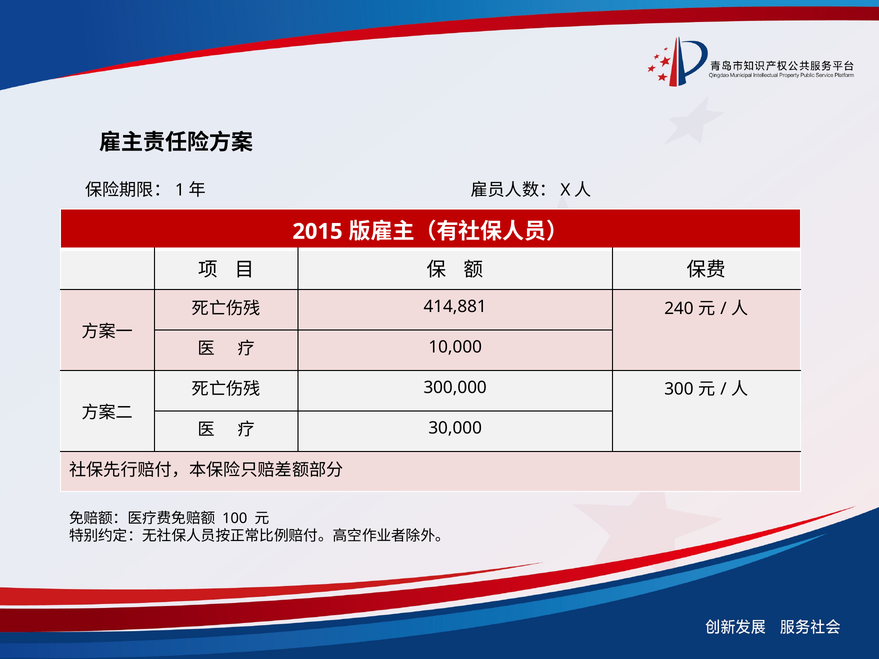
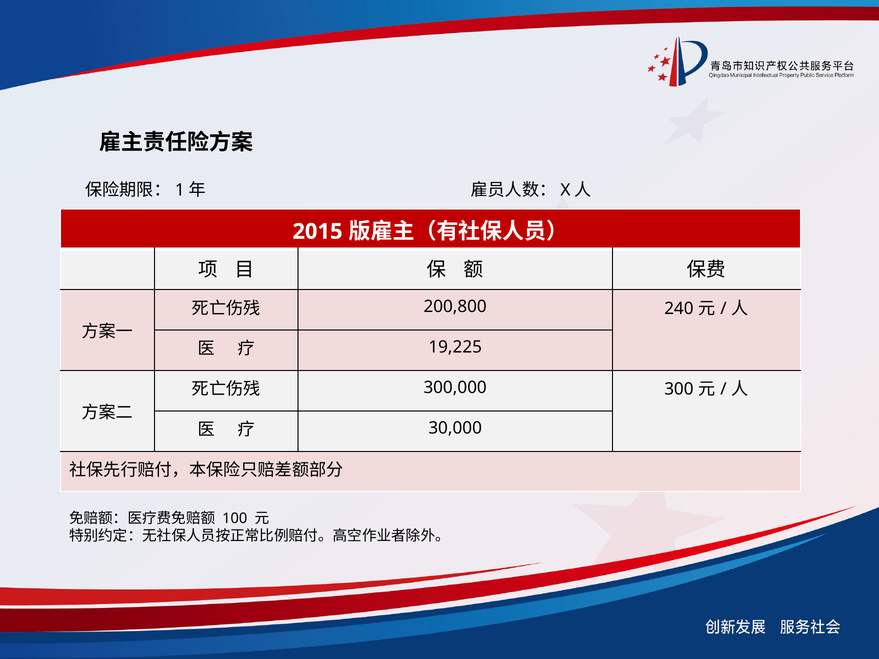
414,881: 414,881 -> 200,800 (455, 307)
10,000: 10,000 -> 19,225 (455, 347)
